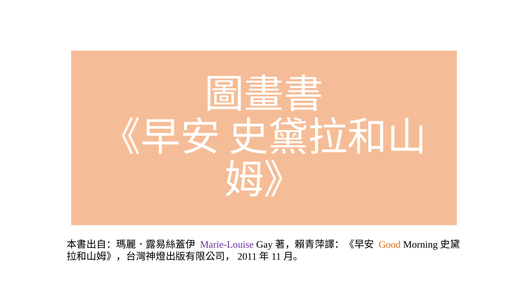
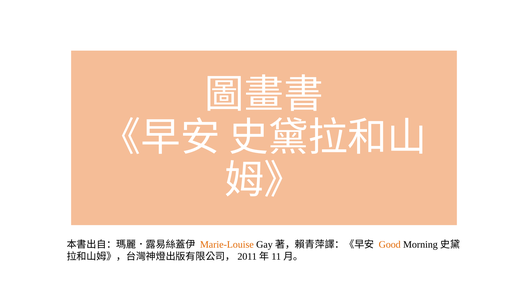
Marie-Louise colour: purple -> orange (227, 245)
